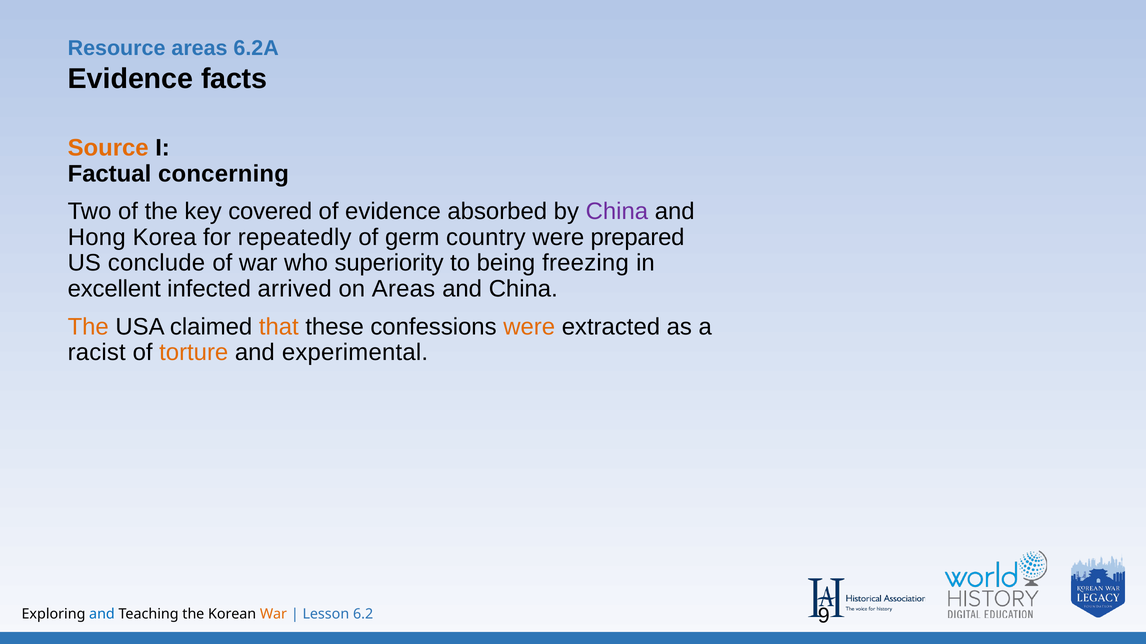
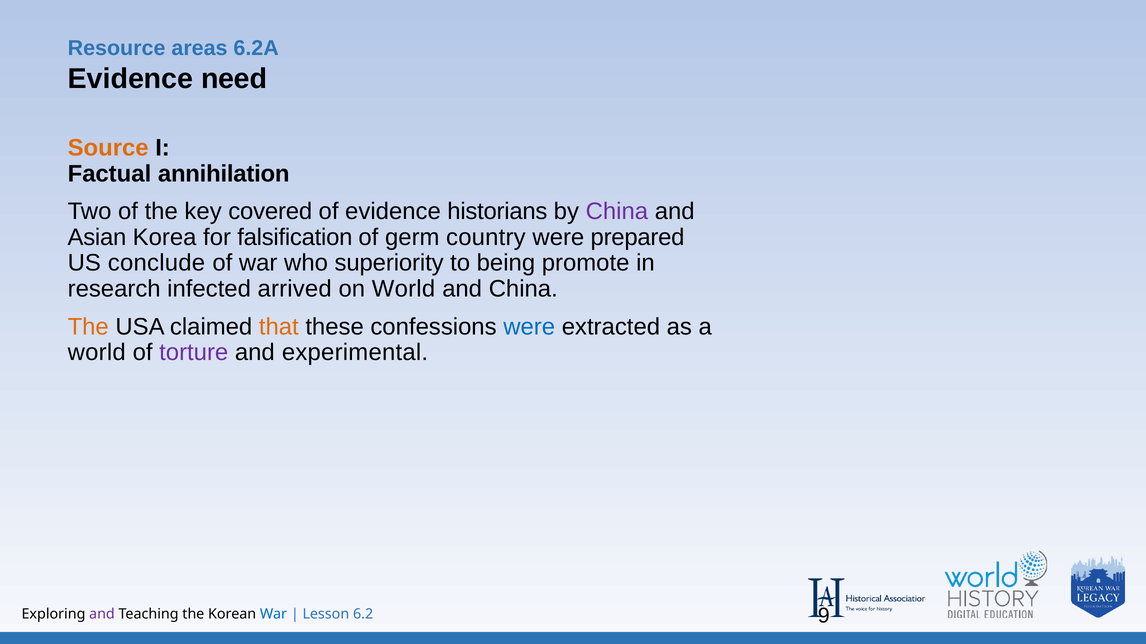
facts: facts -> need (234, 79)
concerning: concerning -> annihilation (224, 174)
absorbed: absorbed -> historians (497, 212)
Hong: Hong -> Asian (97, 238)
repeatedly: repeatedly -> falsification (295, 238)
freezing: freezing -> promote (586, 263)
excellent: excellent -> research (114, 289)
on Areas: Areas -> World (404, 289)
were colour: orange -> blue (529, 327)
racist: racist -> world (97, 353)
torture colour: orange -> purple (194, 353)
and colour: blue -> purple (102, 615)
War colour: orange -> blue (273, 615)
